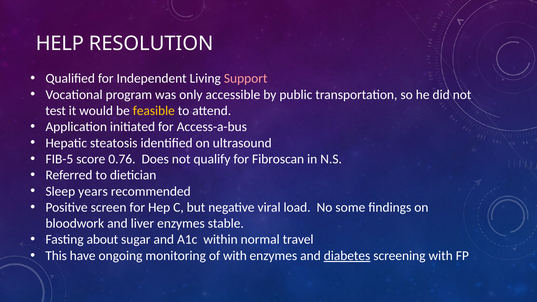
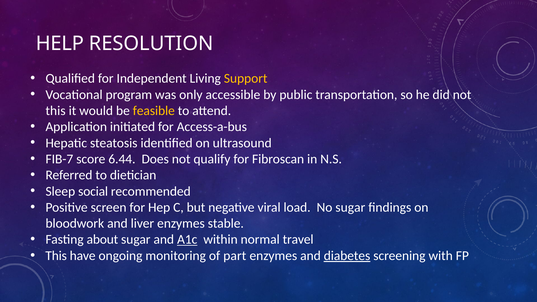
Support colour: pink -> yellow (246, 79)
test: test -> this (56, 111)
FIB-5: FIB-5 -> FIB-7 (59, 159)
0.76: 0.76 -> 6.44 (122, 159)
years: years -> social (93, 191)
No some: some -> sugar (350, 207)
A1c underline: none -> present (187, 240)
of with: with -> part (235, 256)
